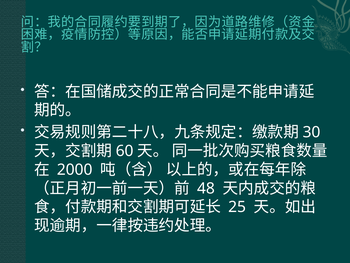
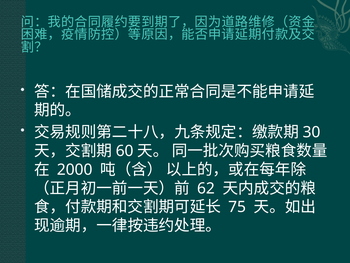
48: 48 -> 62 (206, 188)
25: 25 -> 75 (237, 207)
